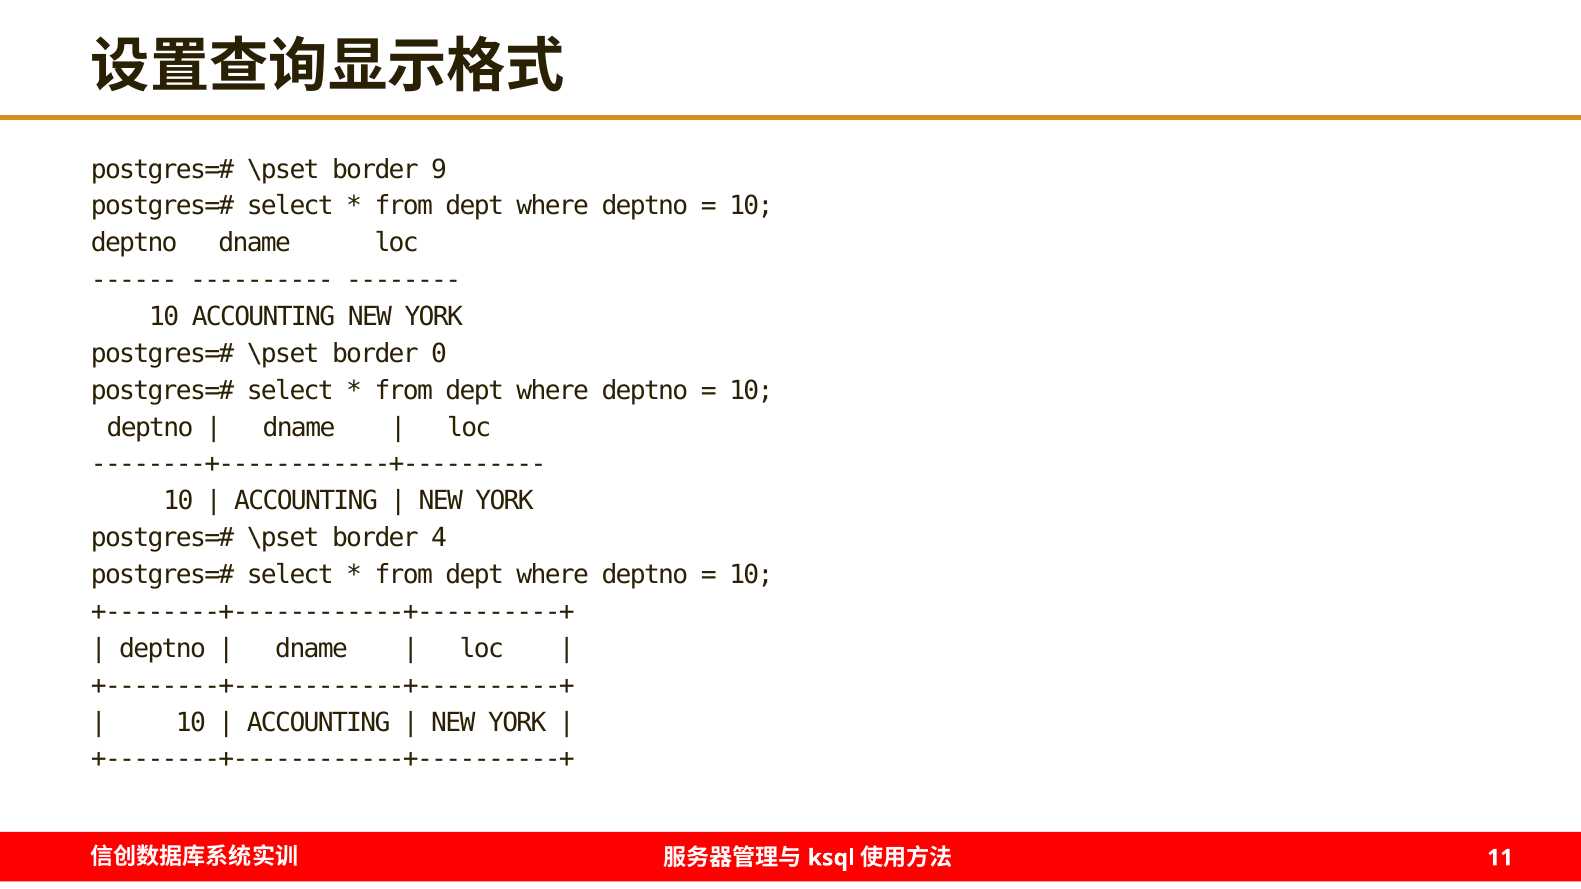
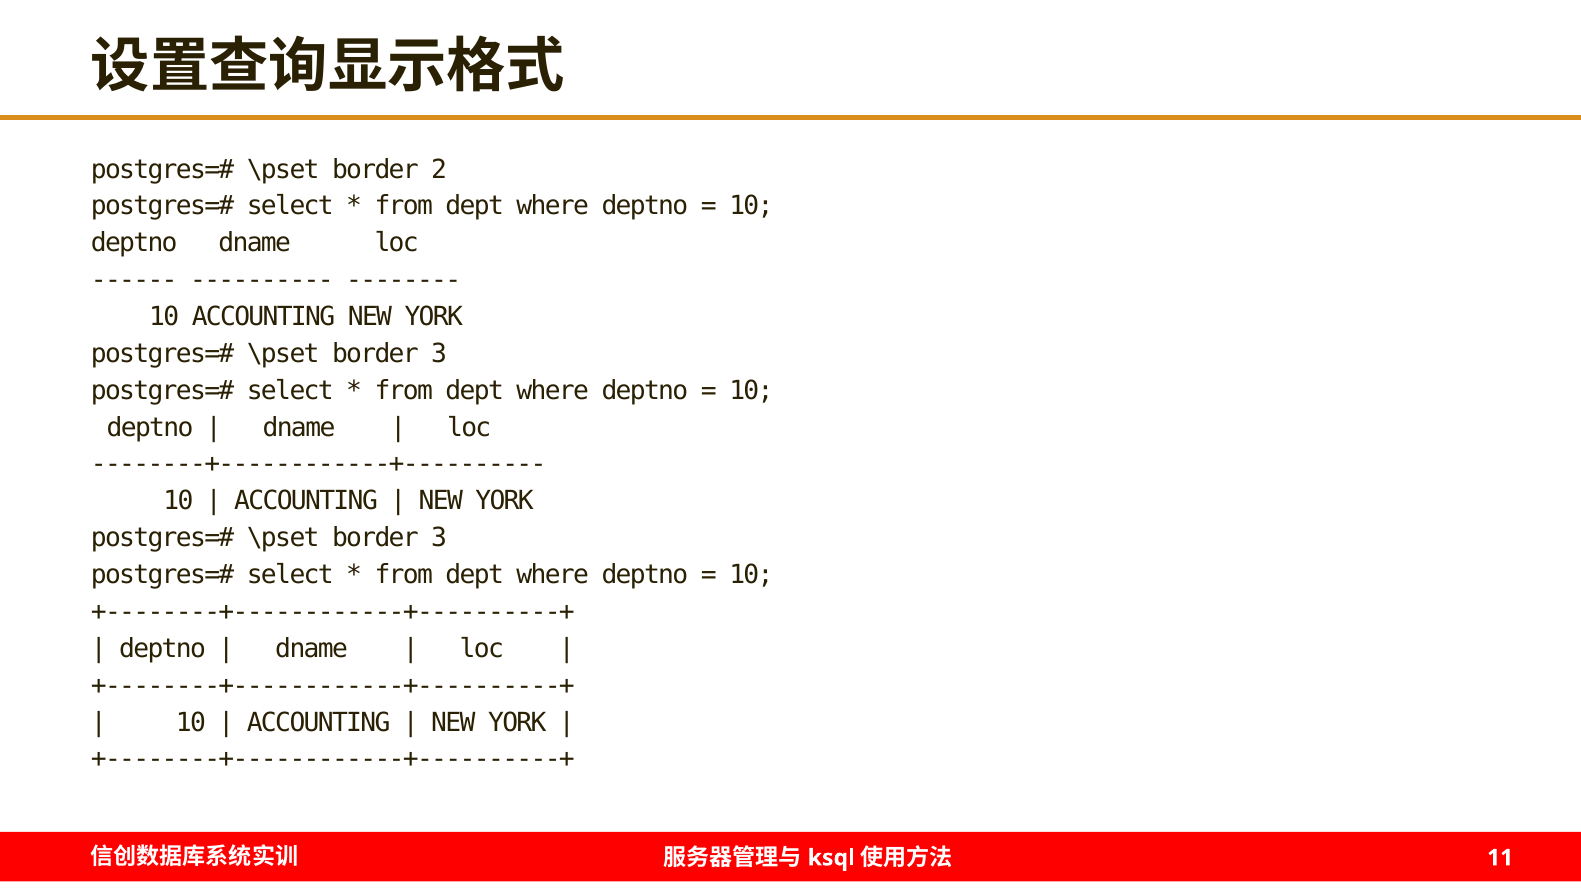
9: 9 -> 2 (439, 169)
0: 0 -> 3 (439, 354)
4: 4 -> 3 (439, 538)
